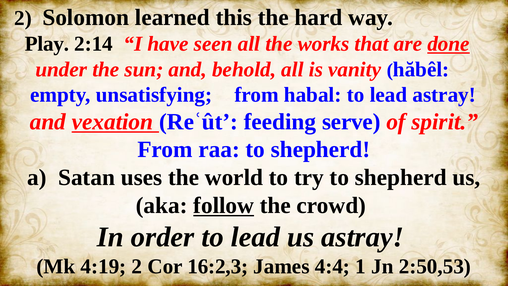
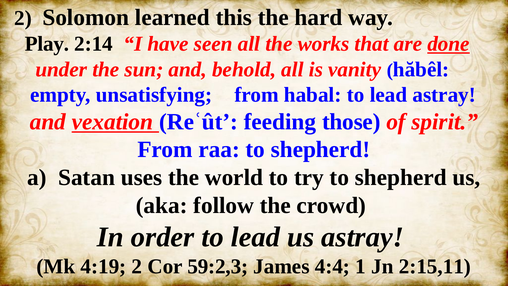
serve: serve -> those (351, 122)
follow underline: present -> none (224, 205)
16:2,3: 16:2,3 -> 59:2,3 (218, 266)
2:50,53: 2:50,53 -> 2:15,11 (435, 266)
